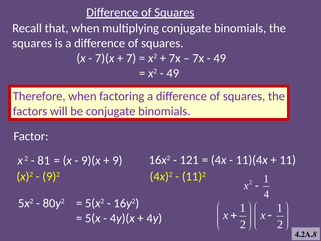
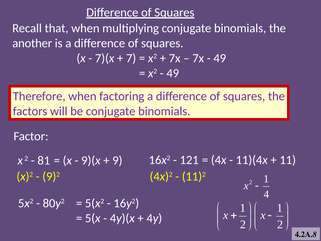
squares: squares -> another (32, 43)
